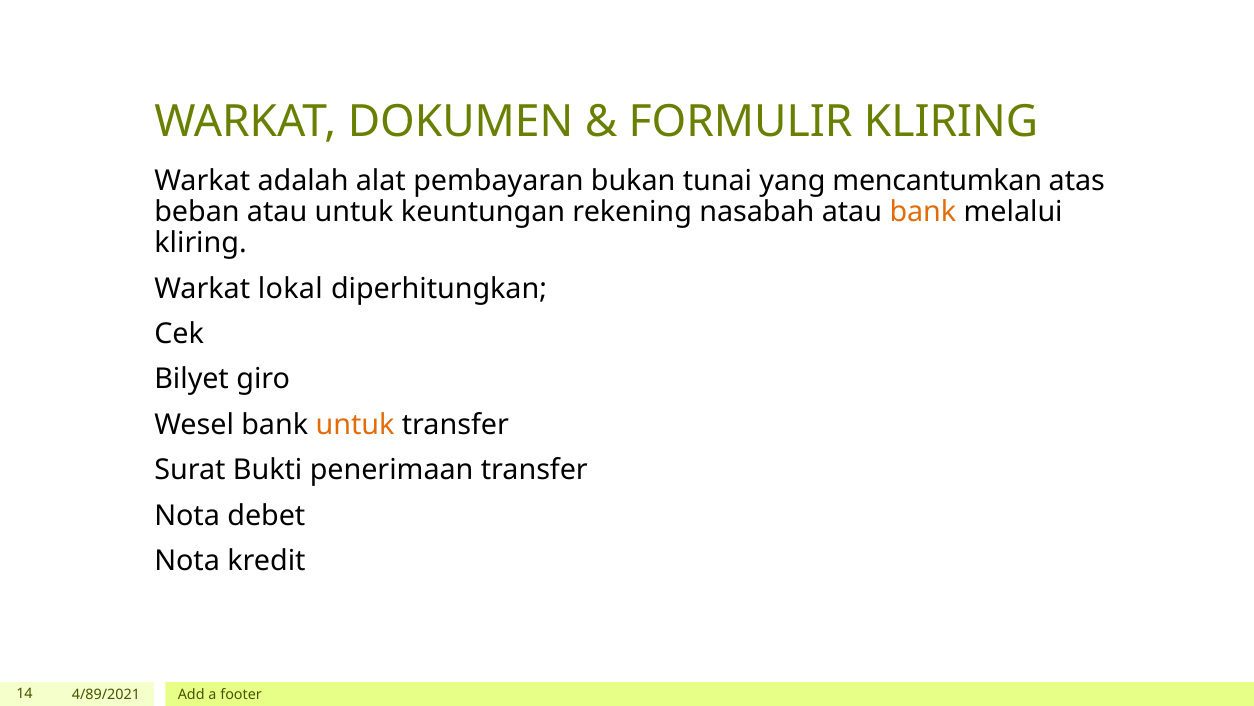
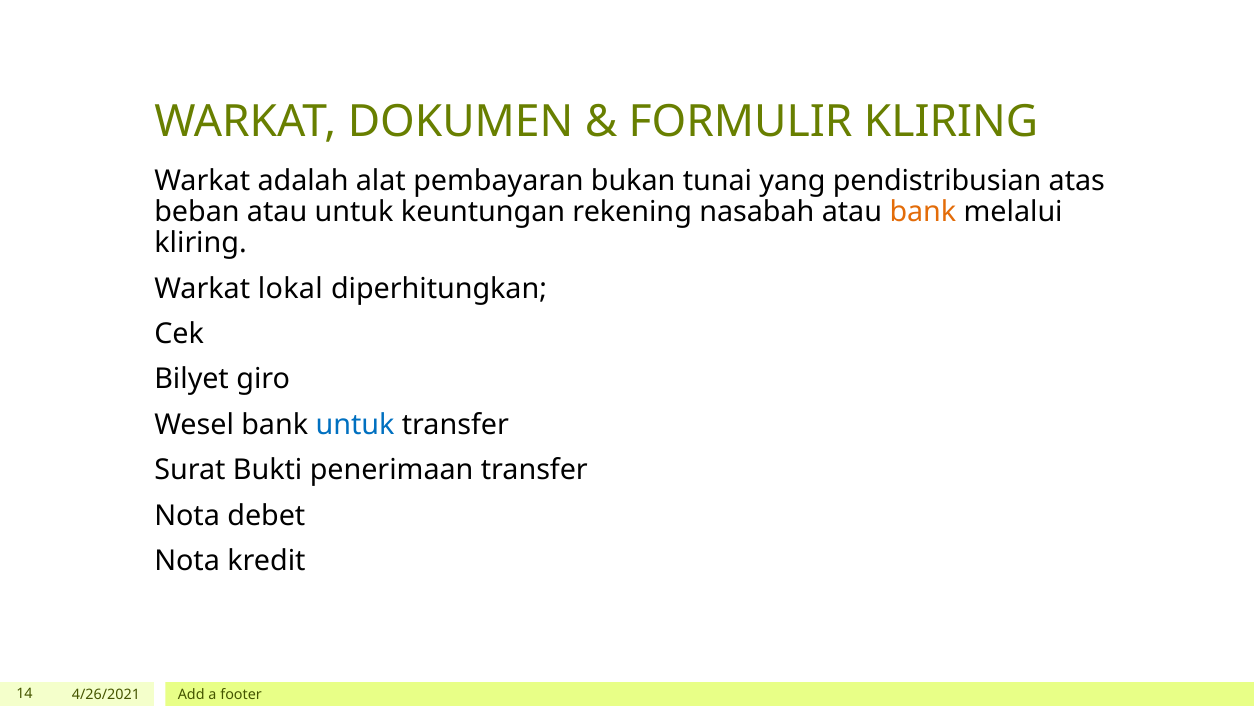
mencantumkan: mencantumkan -> pendistribusian (937, 181)
untuk colour: orange -> blue (355, 425)
4/89/2021: 4/89/2021 -> 4/26/2021 (106, 695)
